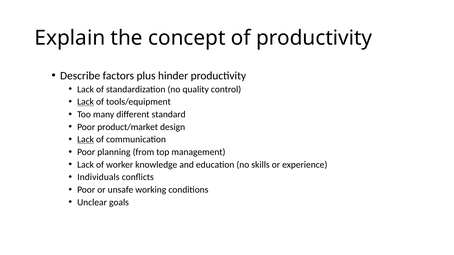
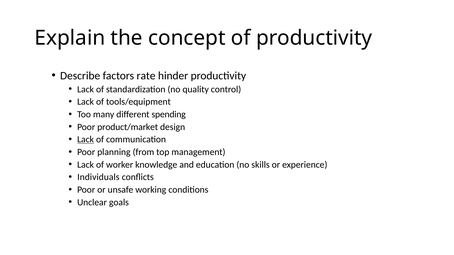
plus: plus -> rate (146, 76)
Lack underline: present -> none (86, 102)
standard: standard -> spending (169, 114)
